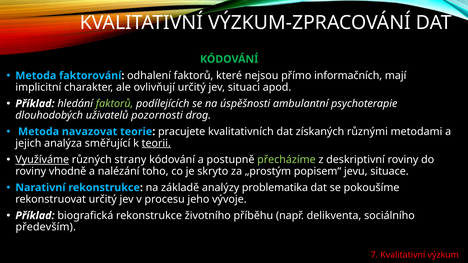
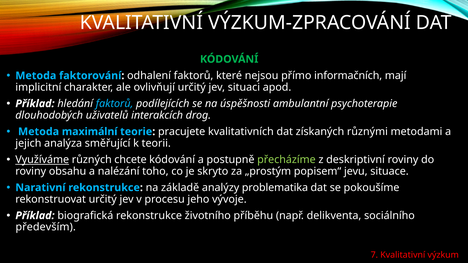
faktorů colour: light green -> light blue (115, 104)
pozornosti: pozornosti -> interakcích (157, 115)
navazovat: navazovat -> maximální (90, 132)
teorii underline: present -> none (156, 143)
strany: strany -> chcete (130, 160)
vhodně: vhodně -> obsahu (68, 171)
